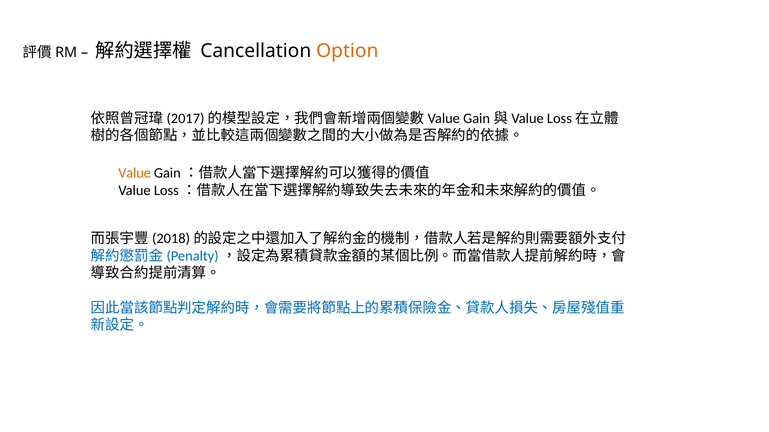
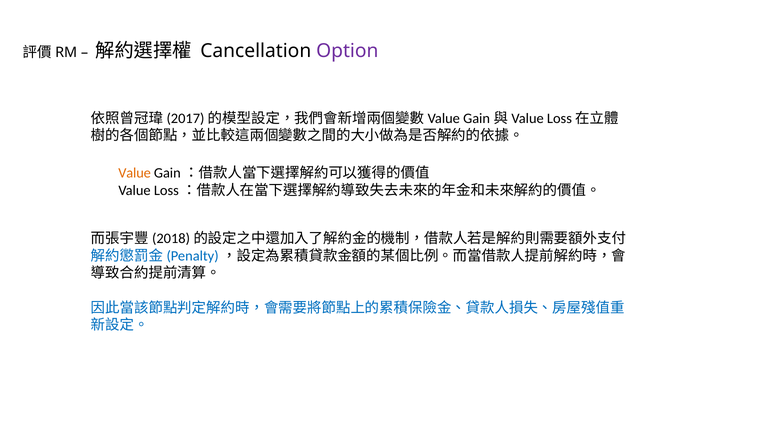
Option colour: orange -> purple (347, 51)
